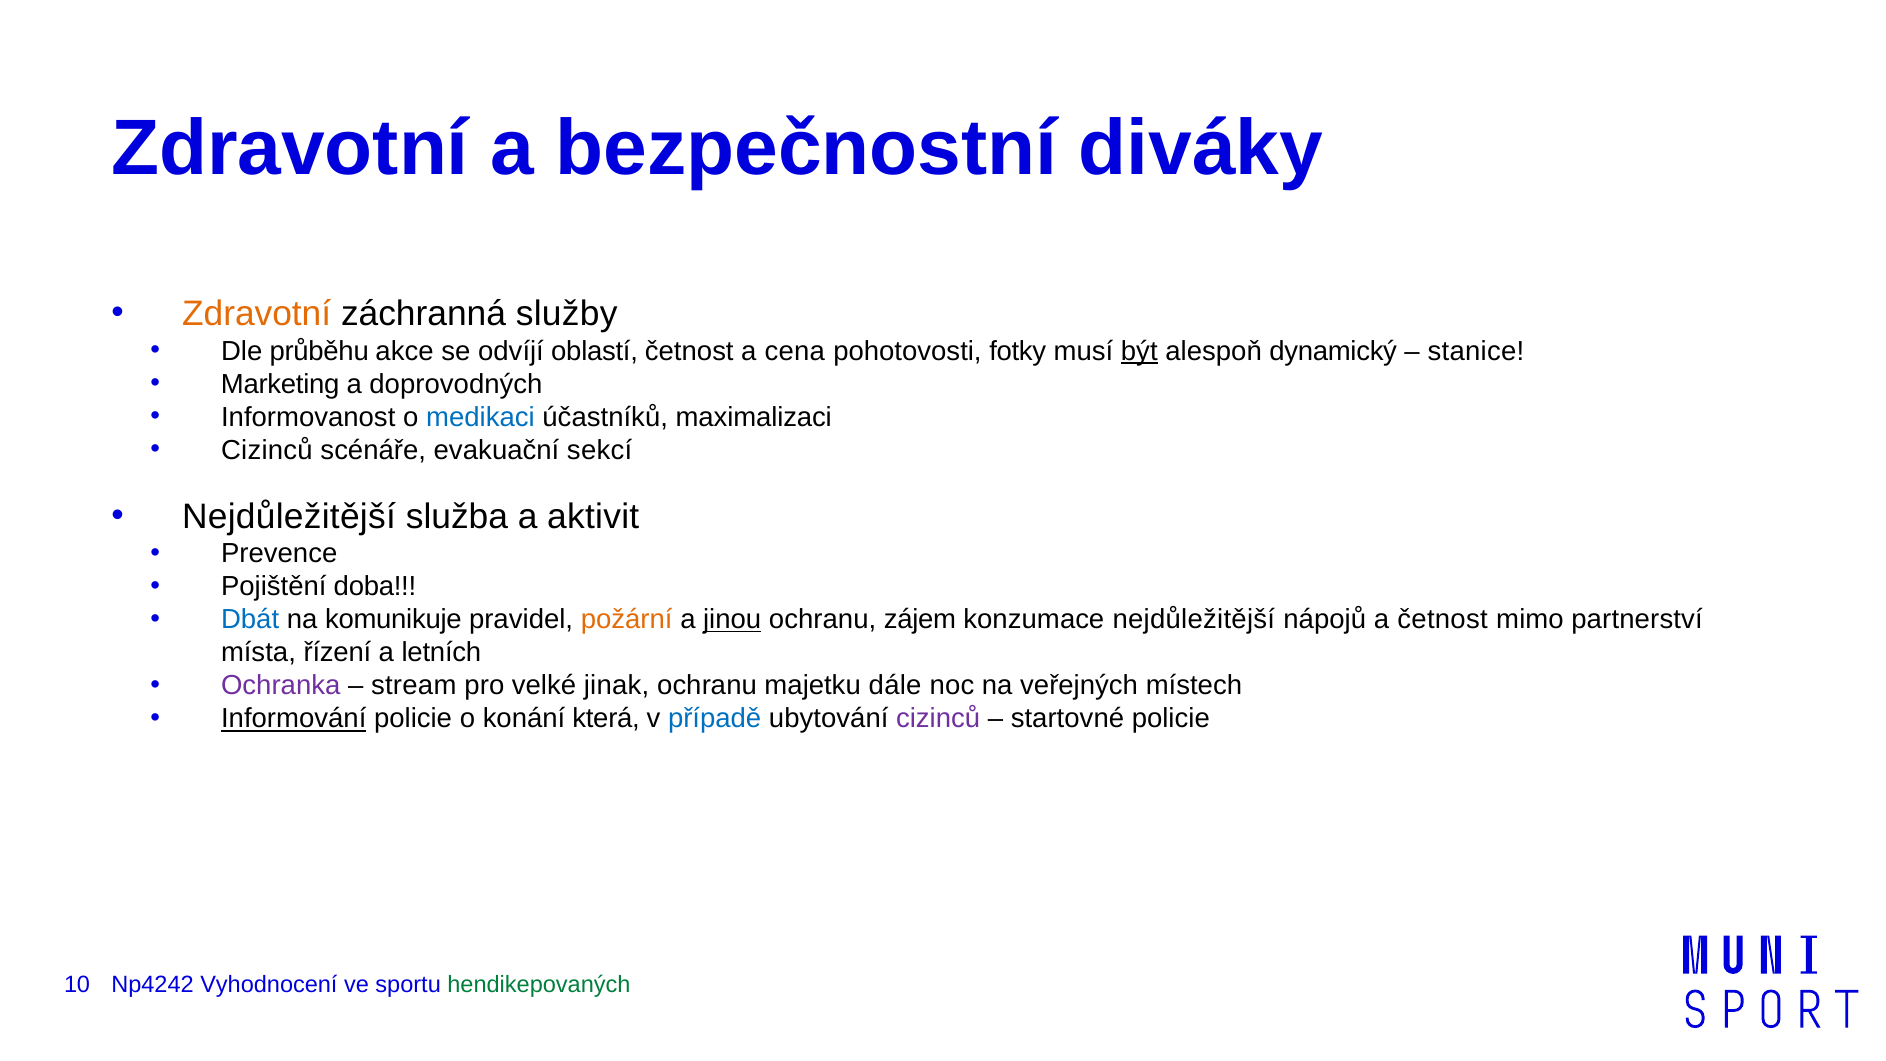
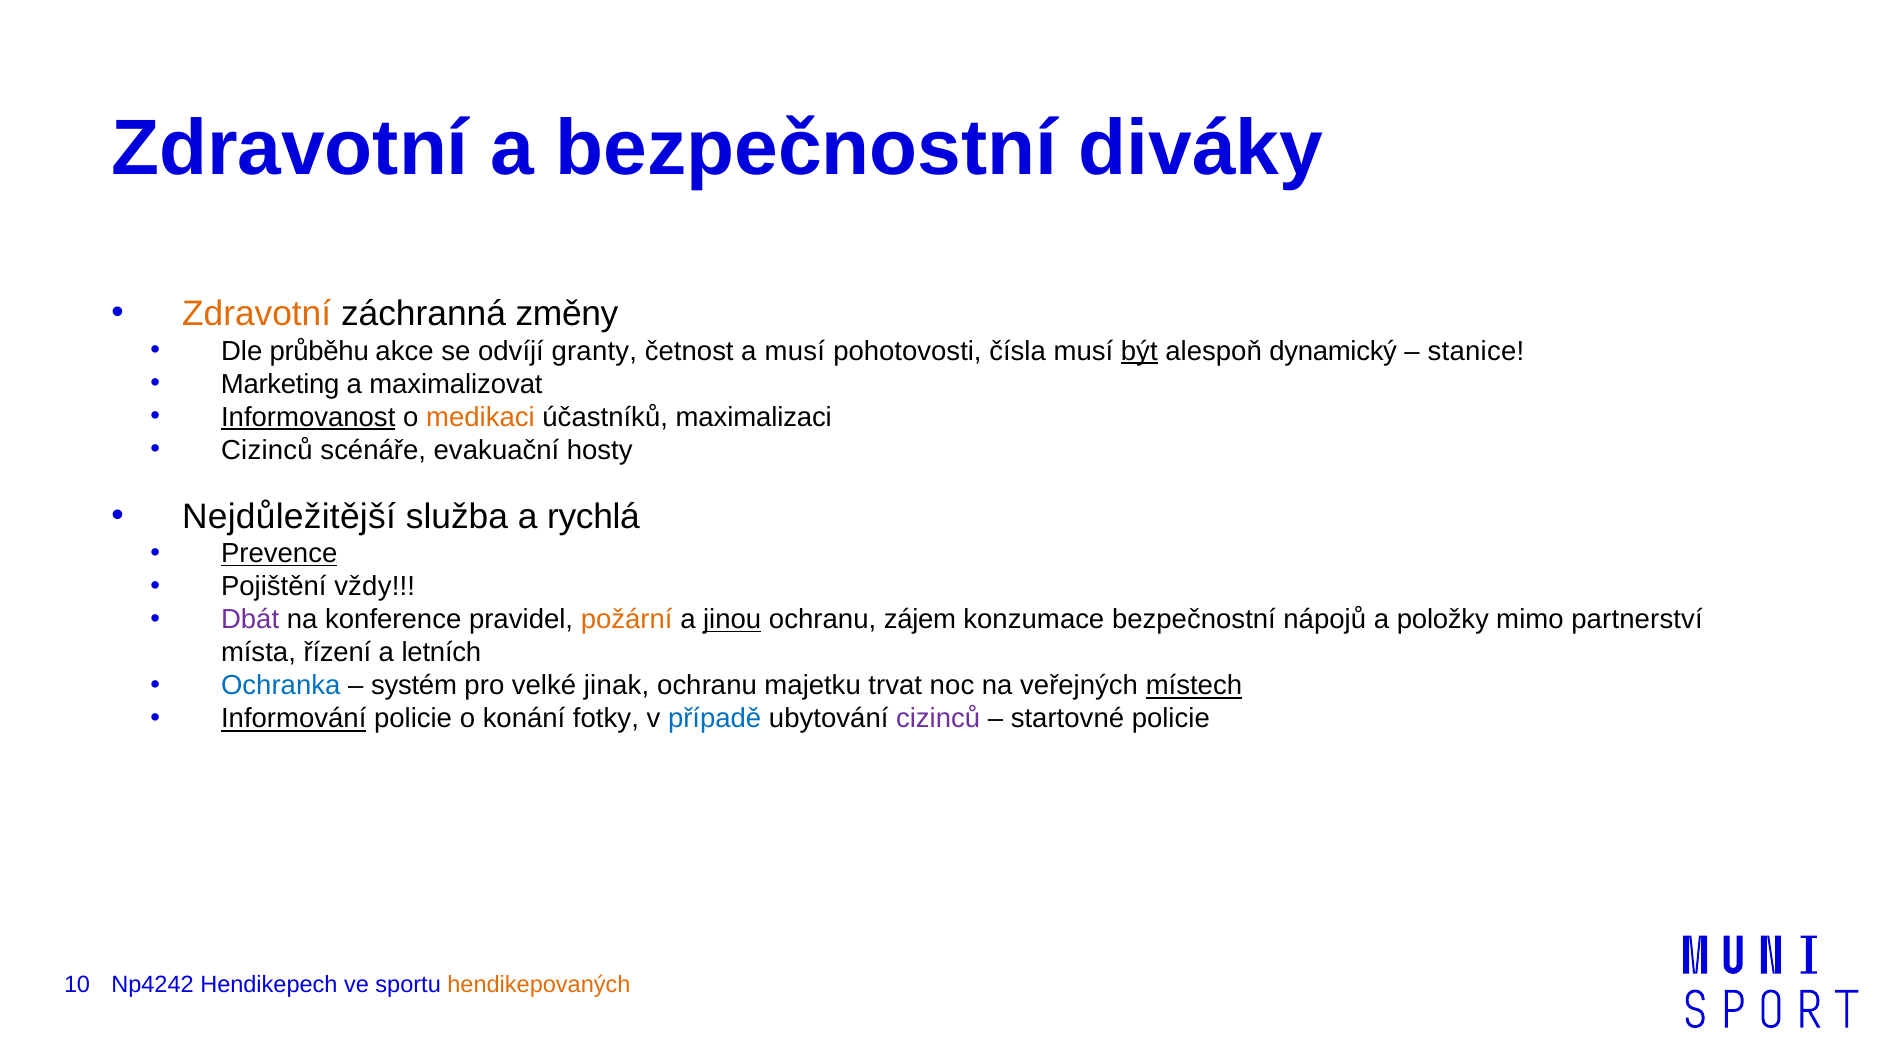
služby: služby -> změny (567, 314)
oblastí: oblastí -> granty (594, 351)
a cena: cena -> musí (795, 351)
fotky: fotky -> čísla (1018, 351)
doprovodných: doprovodných -> maximalizovat (456, 384)
Informovanost underline: none -> present (308, 417)
medikaci colour: blue -> orange (480, 417)
sekcí: sekcí -> hosty (600, 450)
aktivit: aktivit -> rychlá (594, 517)
Prevence underline: none -> present (279, 554)
doba: doba -> vždy (375, 587)
Dbát colour: blue -> purple (250, 620)
komunikuje: komunikuje -> konference (393, 620)
konzumace nejdůležitější: nejdůležitější -> bezpečnostní (1194, 620)
a četnost: četnost -> položky (1443, 620)
Ochranka colour: purple -> blue (281, 686)
stream: stream -> systém (414, 686)
dále: dále -> trvat (895, 686)
místech underline: none -> present (1194, 686)
která: která -> fotky (606, 719)
Vyhodnocení: Vyhodnocení -> Hendikepech (269, 984)
hendikepovaných colour: green -> orange (539, 984)
